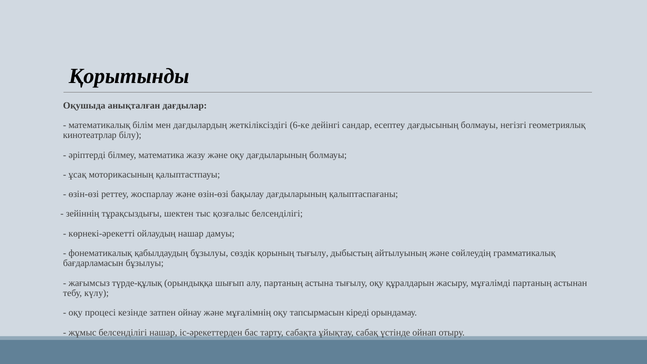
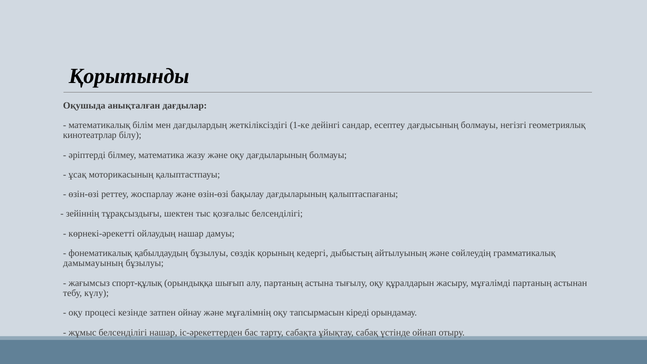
6-ке: 6-ке -> 1-ке (300, 125)
қорының тығылу: тығылу -> кедергі (312, 253)
бағдарламасын: бағдарламасын -> дамымауының (93, 263)
түрде-құлық: түрде-құлық -> спорт-құлық (137, 283)
